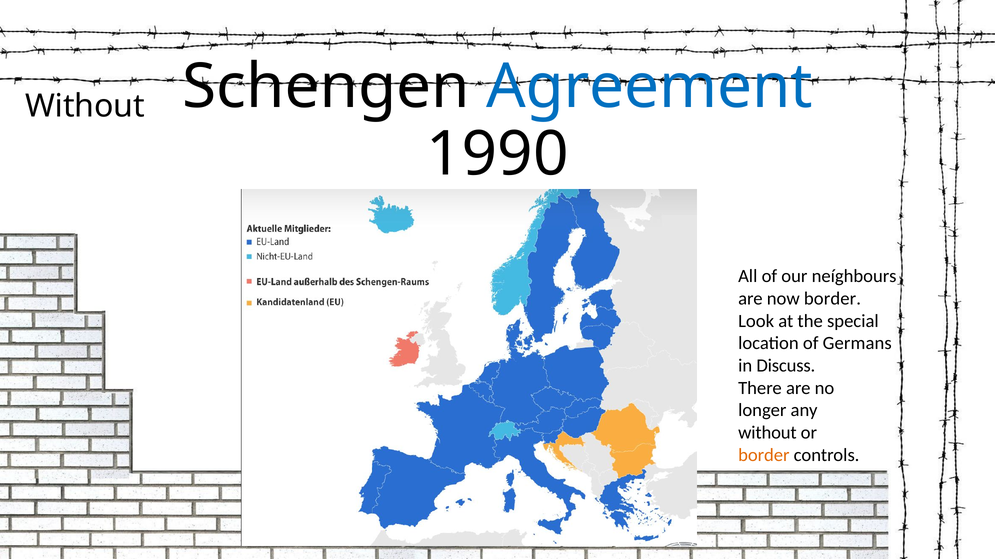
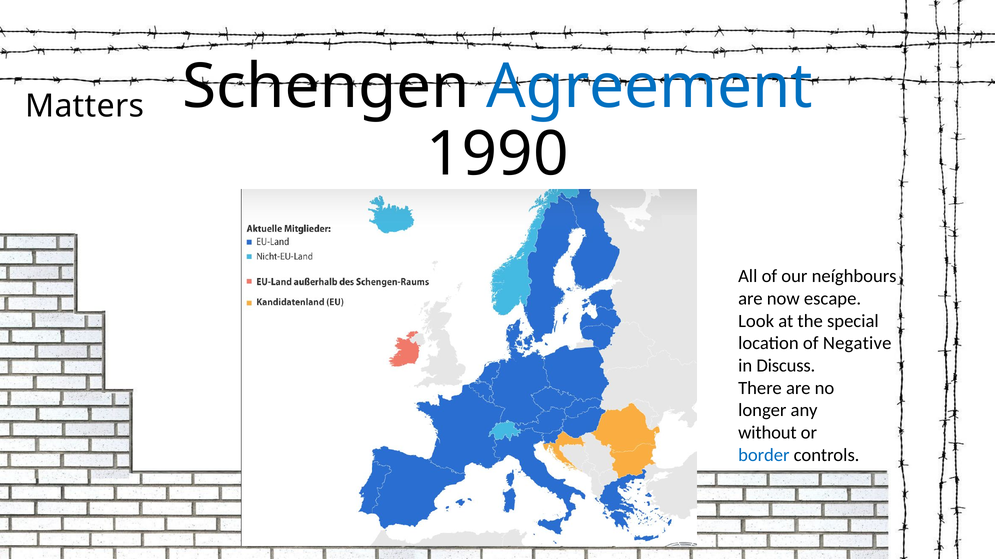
Without: Without -> Matters (85, 106)
now border: border -> escape (833, 299)
Germans: Germans -> Negative (857, 344)
border colour: orange -> blue (764, 456)
